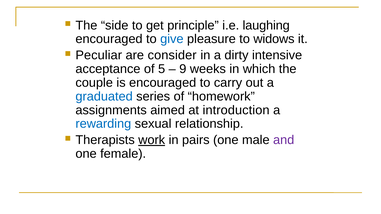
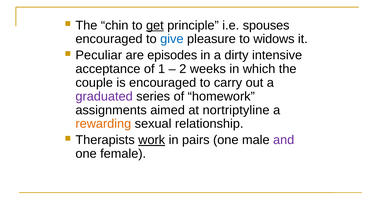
side: side -> chin (115, 25)
get underline: none -> present (155, 25)
laughing: laughing -> spouses (266, 25)
consider: consider -> episodes (172, 55)
5: 5 -> 1 (162, 69)
9: 9 -> 2 (183, 69)
graduated colour: blue -> purple (104, 97)
introduction: introduction -> nortriptyline (236, 110)
rewarding colour: blue -> orange (103, 124)
